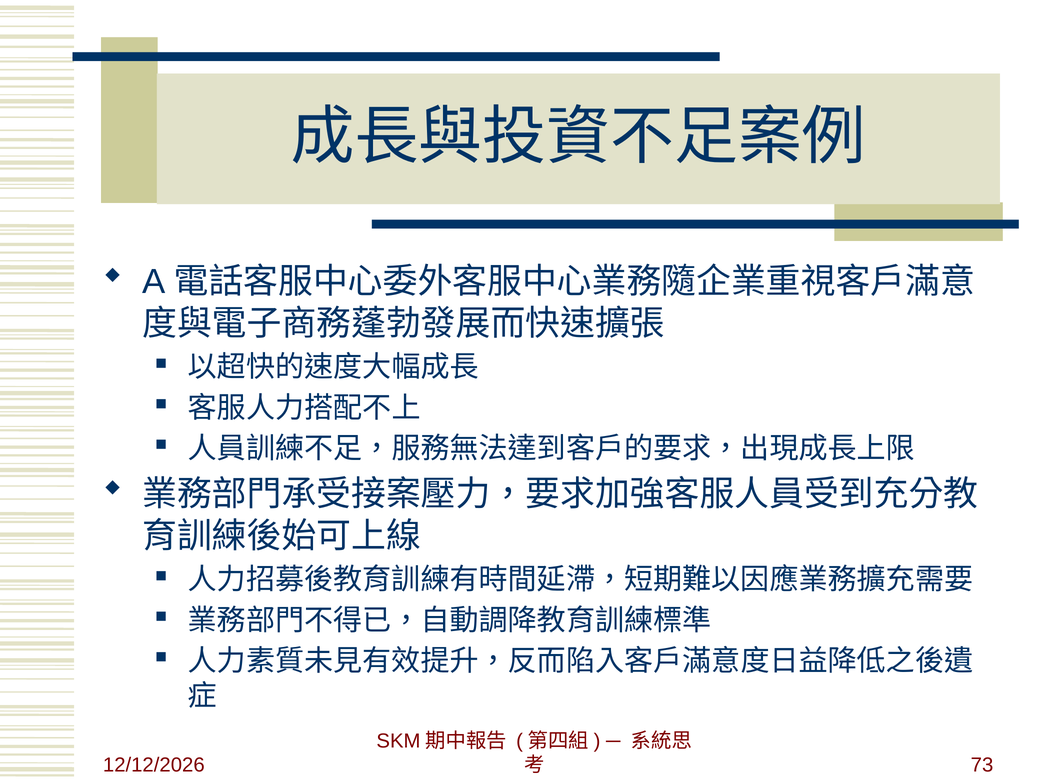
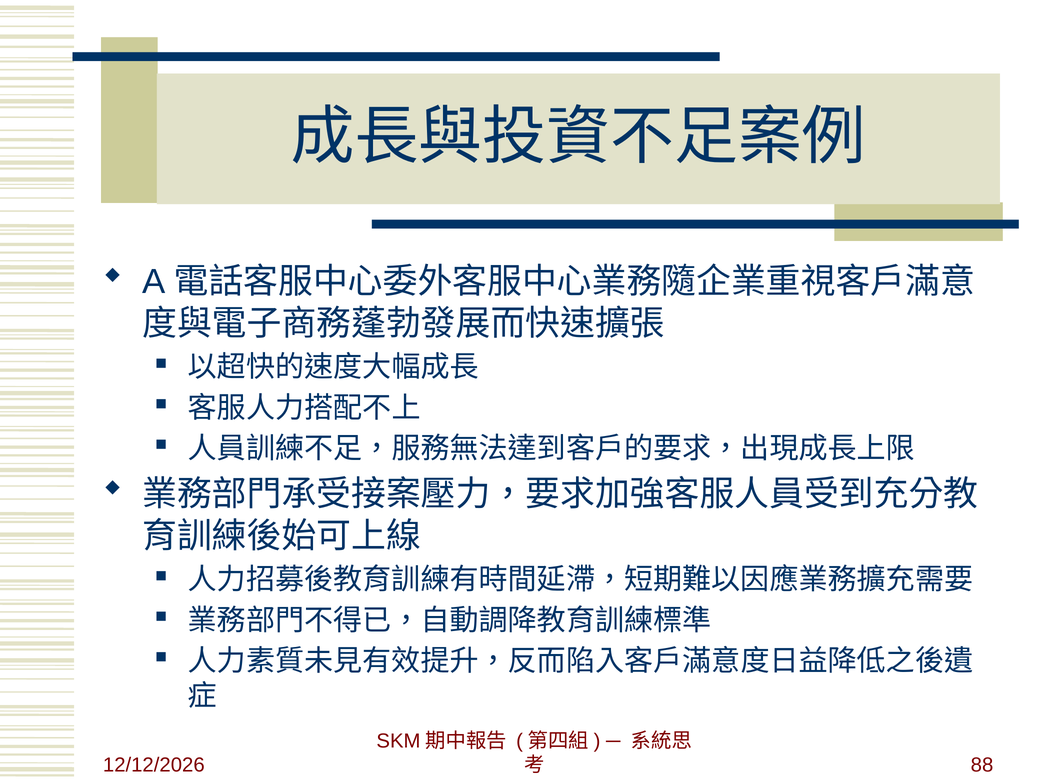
73: 73 -> 88 (982, 765)
